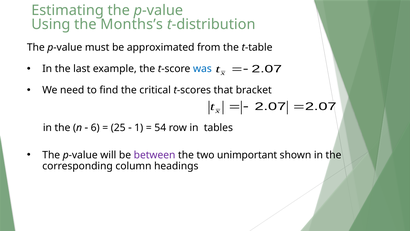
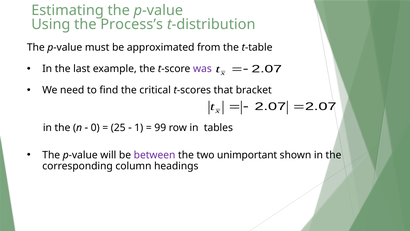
Months’s: Months’s -> Process’s (132, 24)
was colour: blue -> purple (202, 69)
6: 6 -> 0 (95, 127)
54: 54 -> 99 (160, 127)
